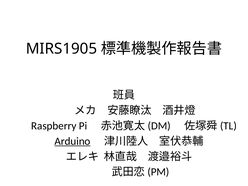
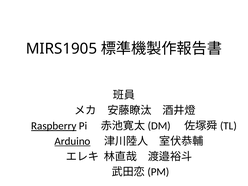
Raspberry underline: none -> present (54, 126)
